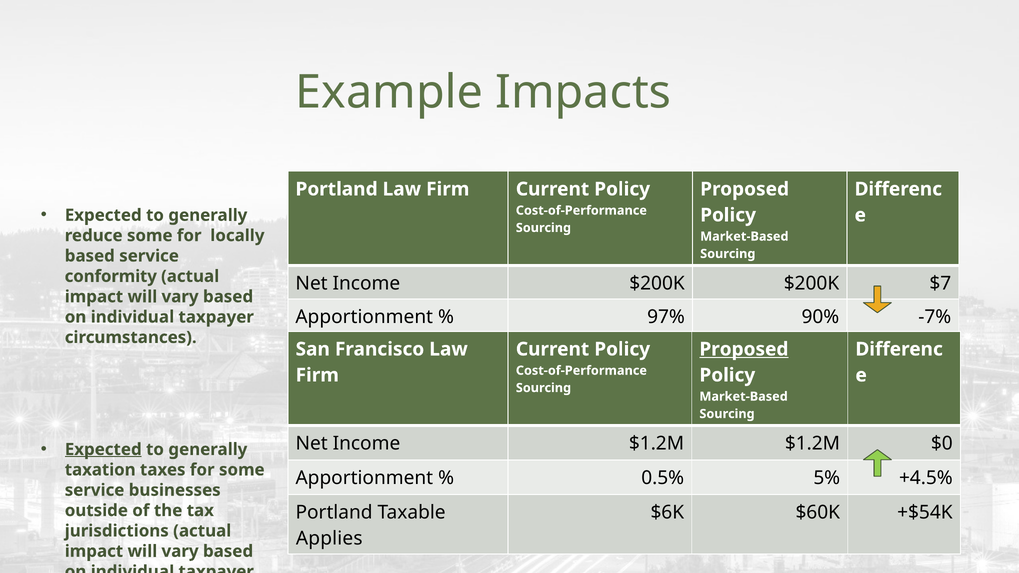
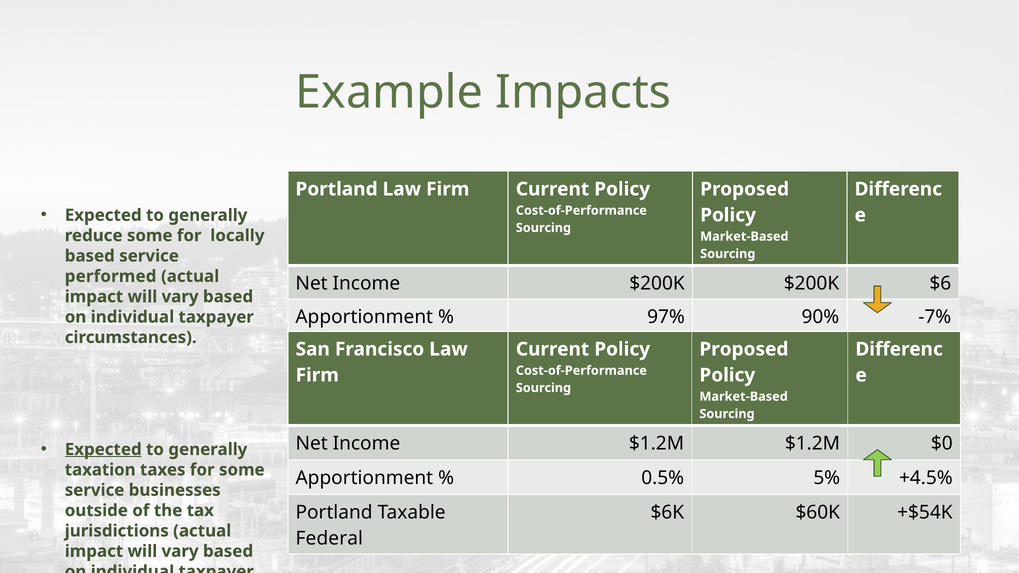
conformity: conformity -> performed (111, 276)
$7: $7 -> $6 (940, 284)
Proposed underline: present -> none (744, 349)
Applies: Applies -> Federal (329, 539)
